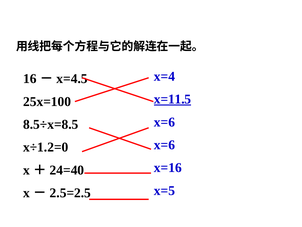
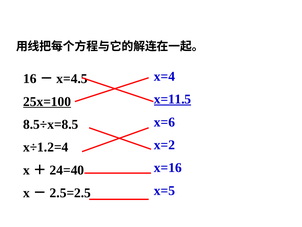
25x=100 underline: none -> present (47, 101)
x=6: x=6 -> x=2 (164, 145)
x÷1.2=0: x÷1.2=0 -> x÷1.2=4 (46, 147)
